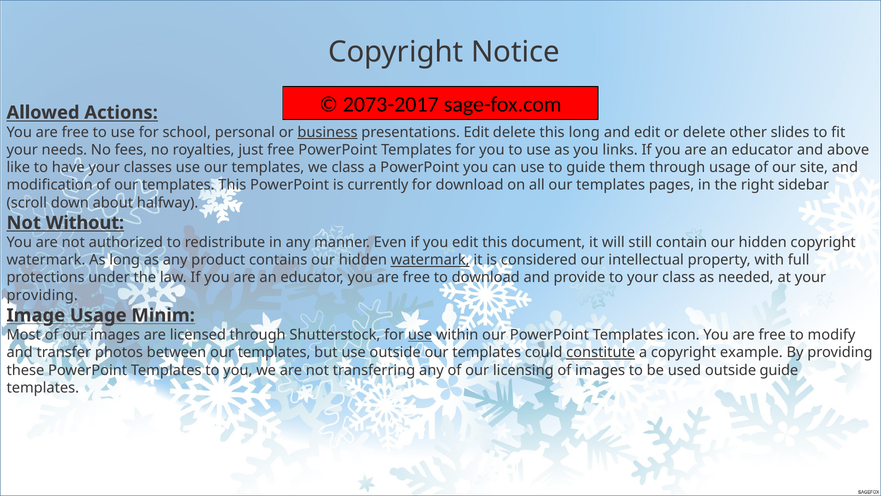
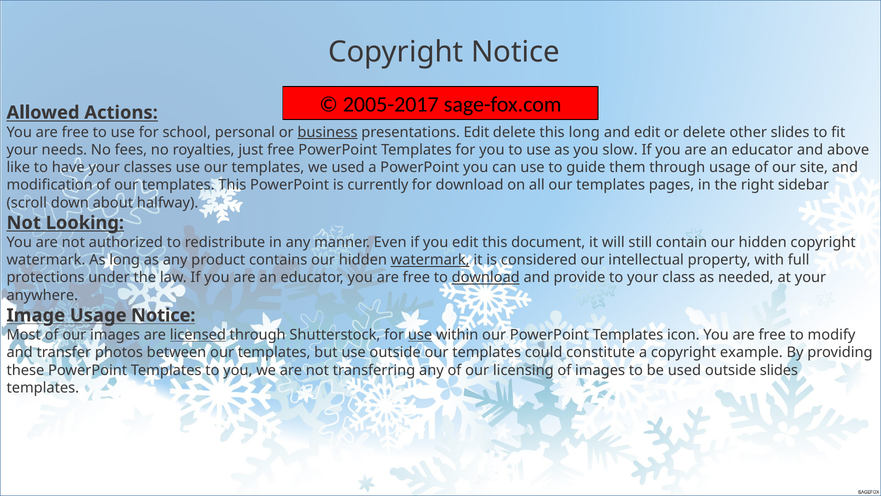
2073-2017: 2073-2017 -> 2005-2017 (391, 105)
links: links -> slow (620, 150)
we class: class -> used (348, 167)
Without: Without -> Looking (85, 223)
download underline: none -> present (486, 277)
providing: providing -> anywhere (42, 295)
Usage Minim: Minim -> Notice (163, 315)
licensed underline: none -> present (198, 335)
constitute underline: present -> none (601, 352)
outside guide: guide -> slides (779, 370)
